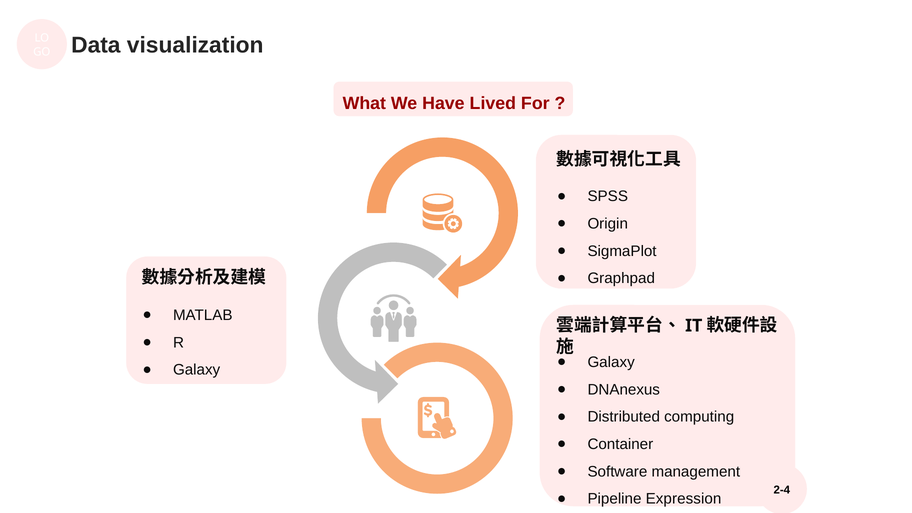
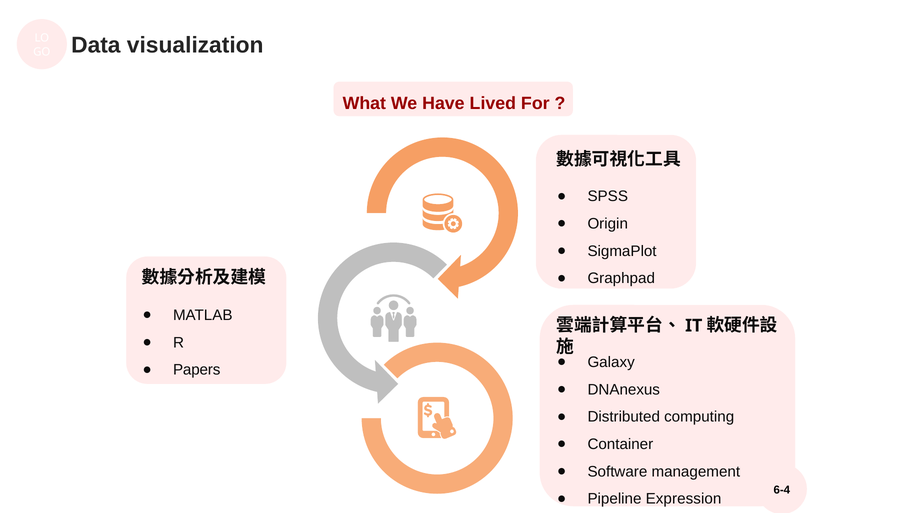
Galaxy: Galaxy -> Papers (197, 370)
2-4: 2-4 -> 6-4 (782, 490)
